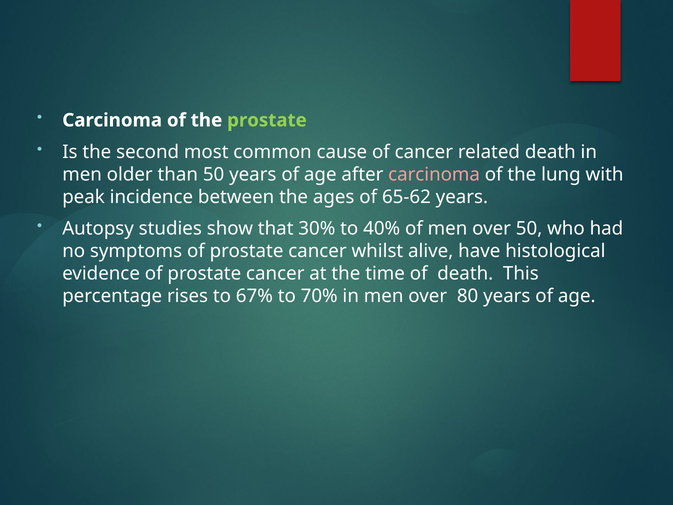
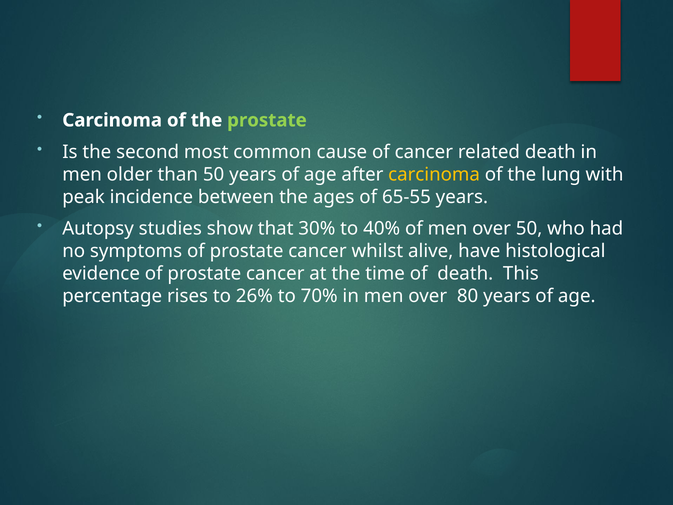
carcinoma colour: pink -> yellow (434, 174)
65-62: 65-62 -> 65-55 (406, 197)
67%: 67% -> 26% (254, 296)
